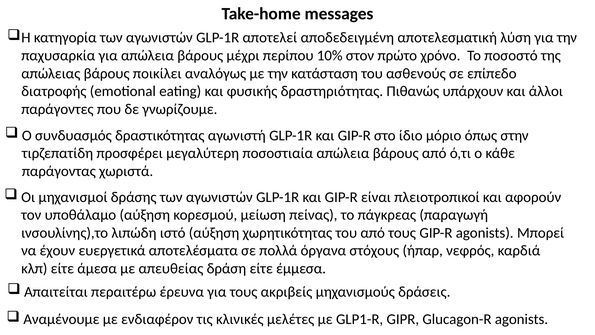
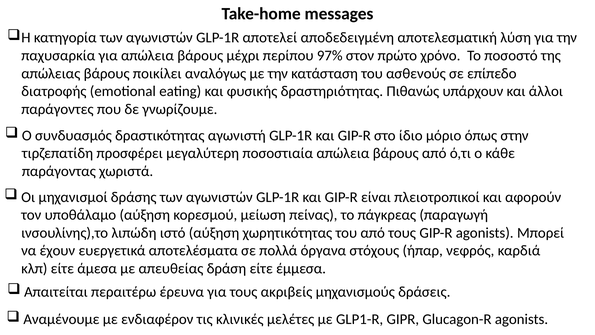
10%: 10% -> 97% (330, 56)
